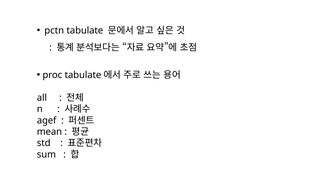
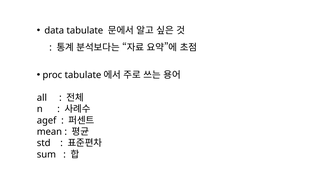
pctn: pctn -> data (54, 31)
